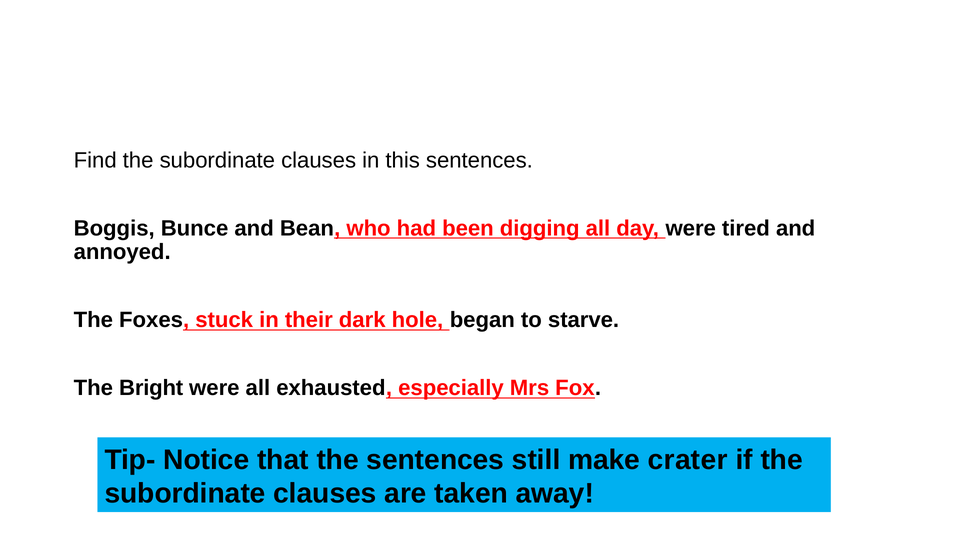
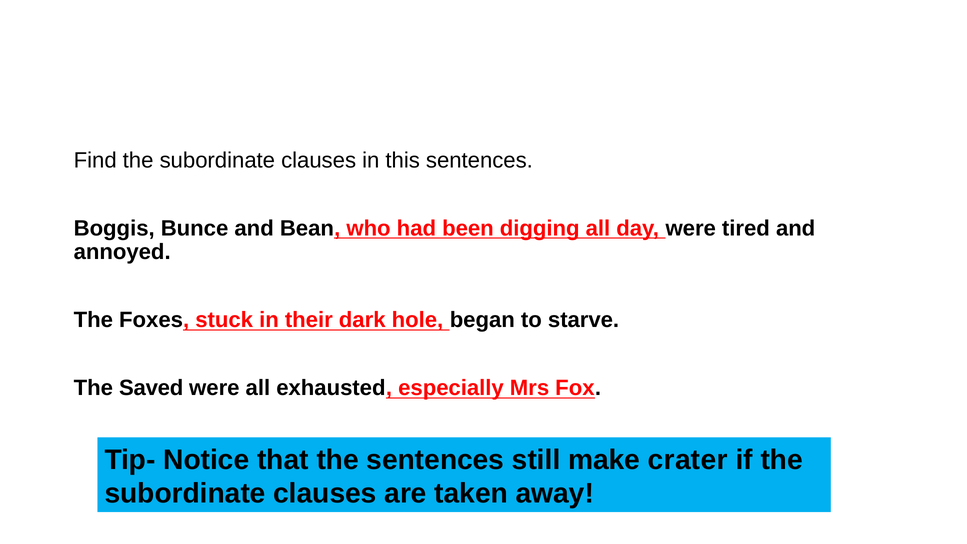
Bright: Bright -> Saved (151, 388)
